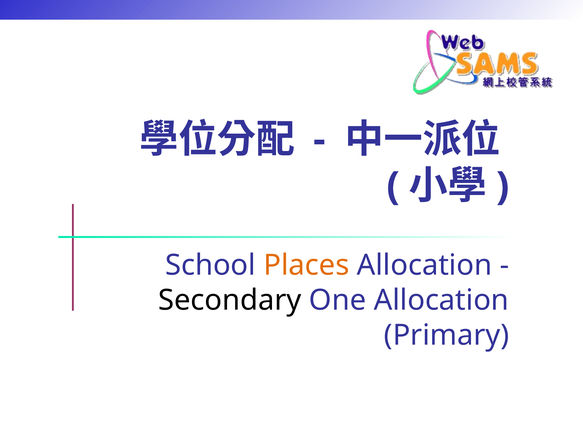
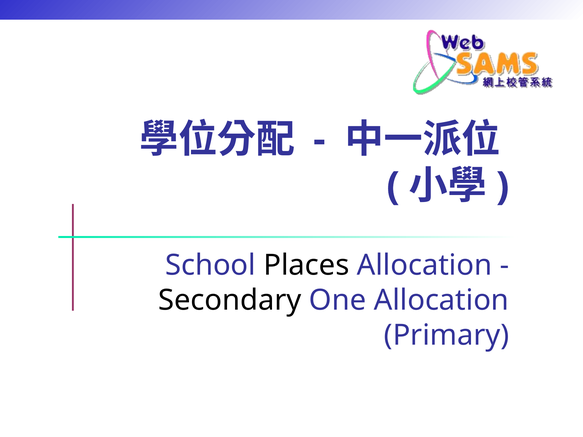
Places colour: orange -> black (306, 265)
